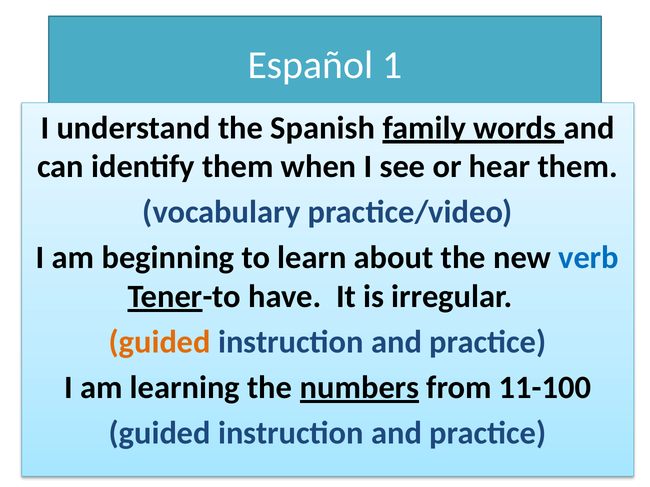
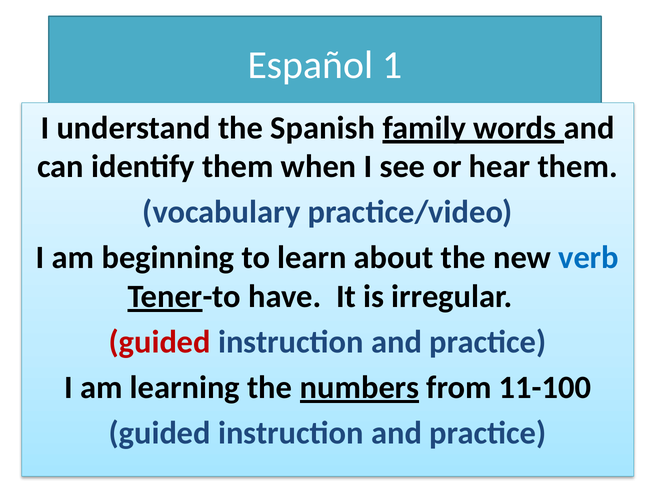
guided colour: orange -> red (160, 342)
